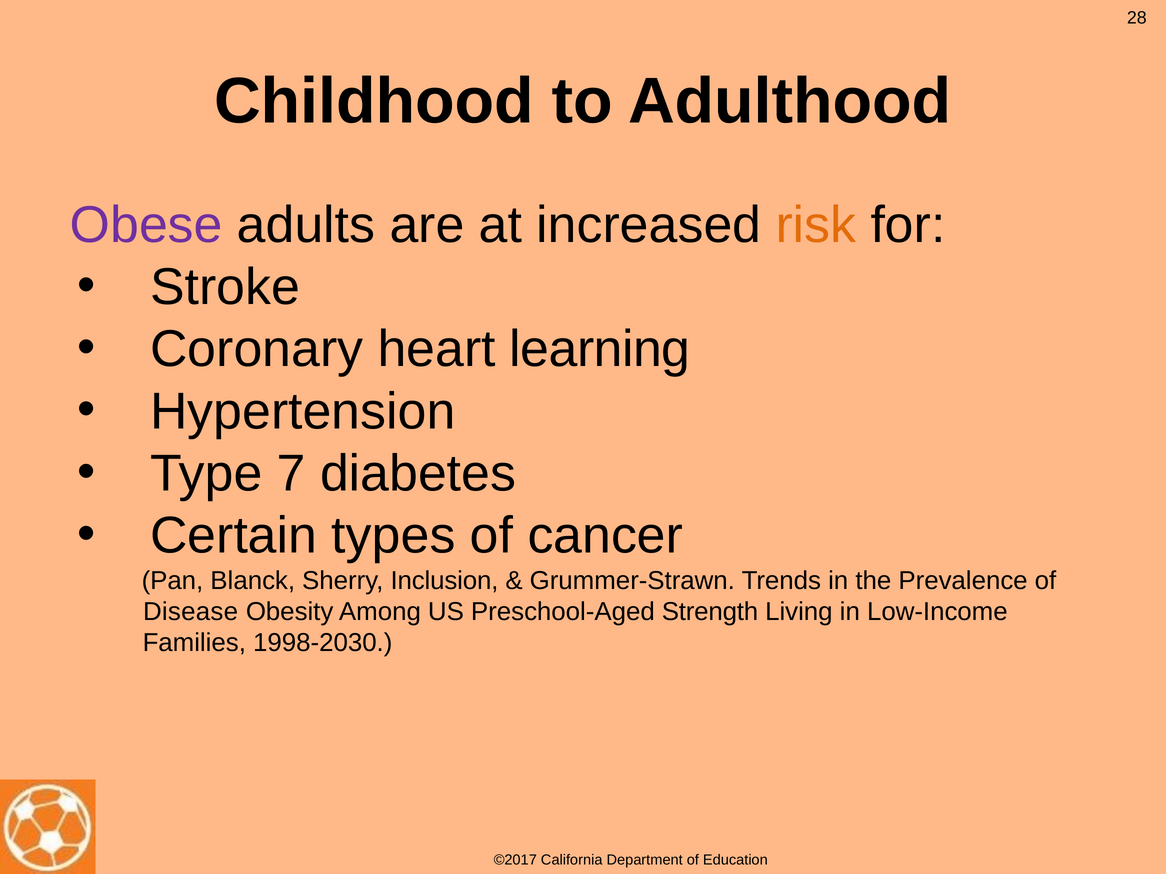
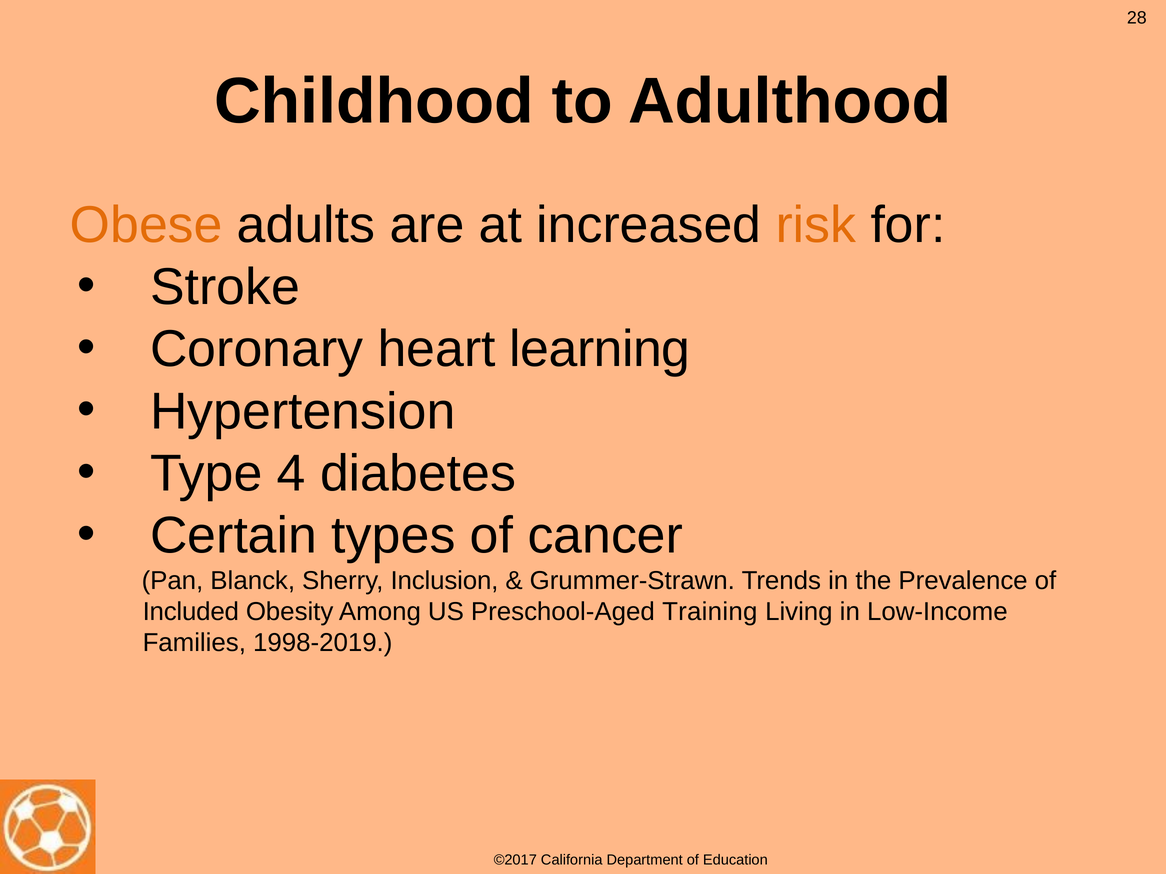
Obese colour: purple -> orange (146, 225)
7: 7 -> 4 (291, 474)
Disease: Disease -> Included (191, 612)
Strength: Strength -> Training (710, 612)
1998-2030: 1998-2030 -> 1998-2019 (323, 643)
